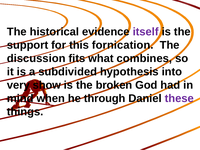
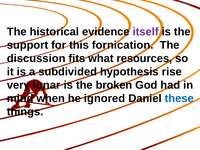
combines: combines -> resources (144, 58)
into: into -> rise (172, 72)
show: show -> lunar (47, 85)
through: through -> ignored (105, 98)
these colour: purple -> blue (179, 98)
